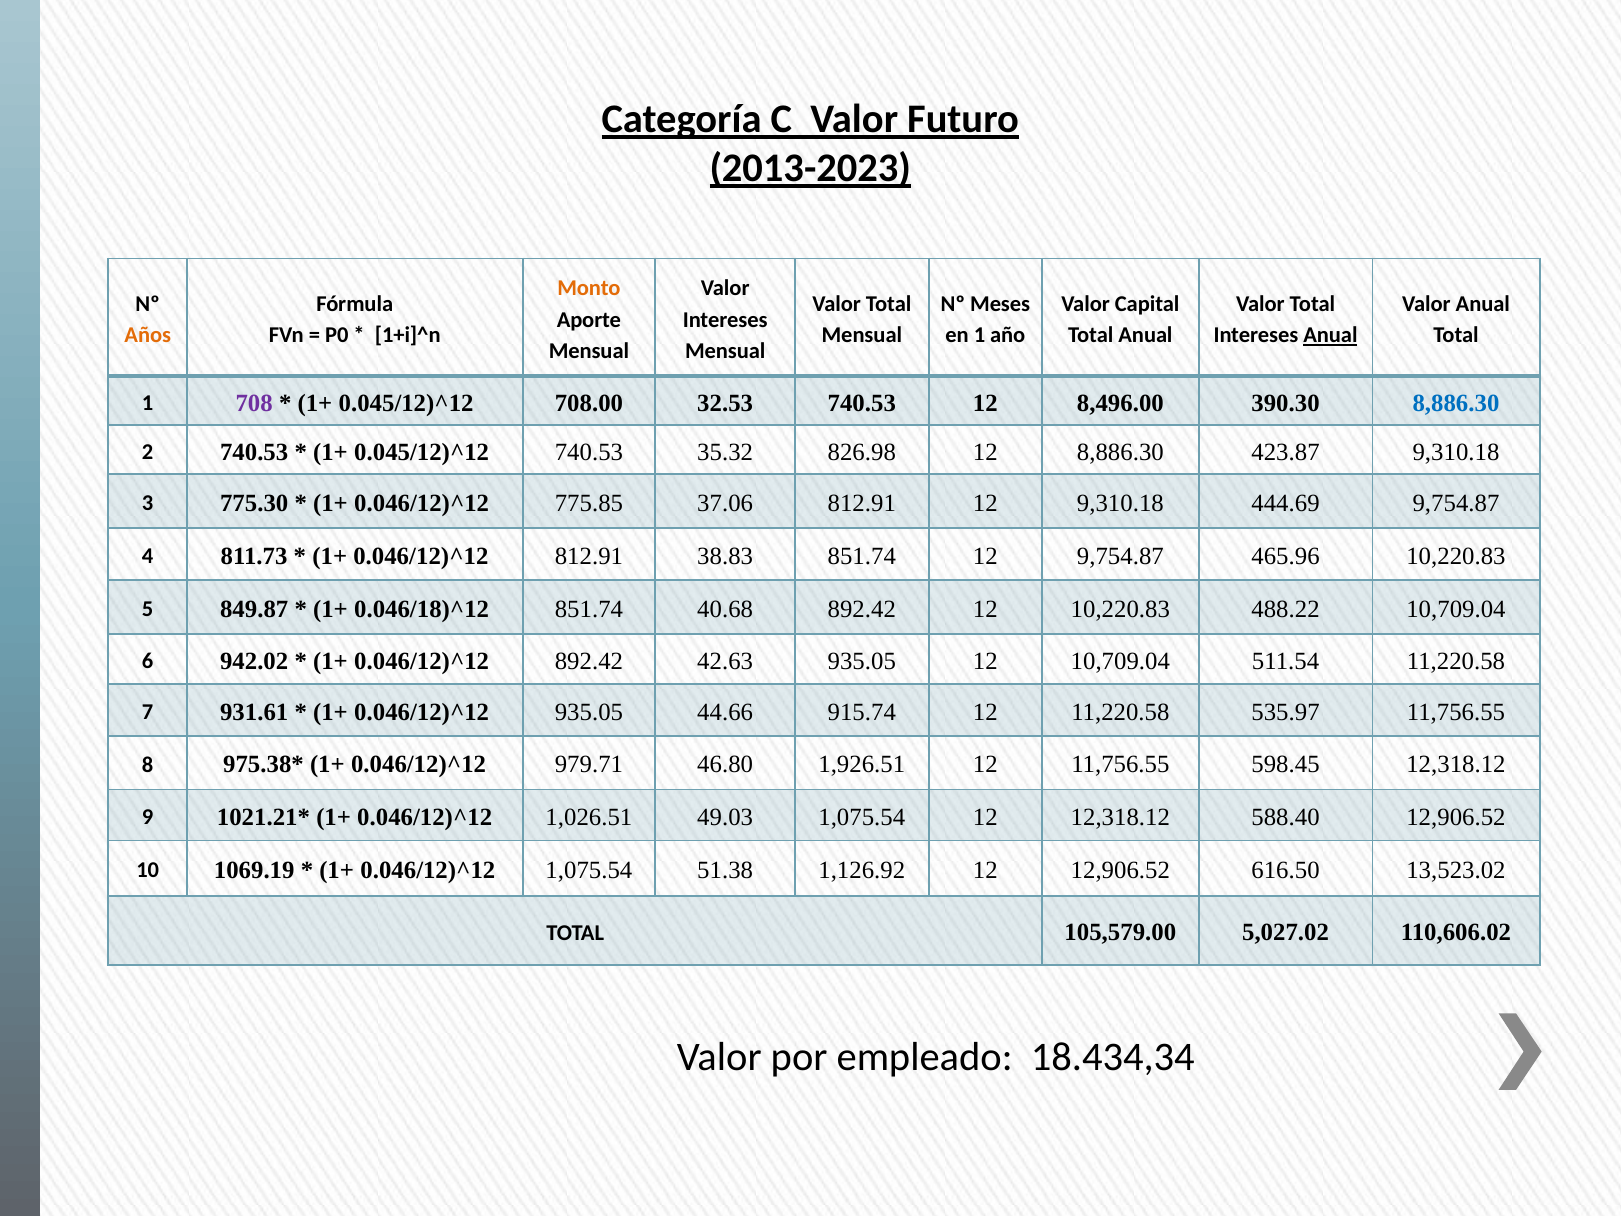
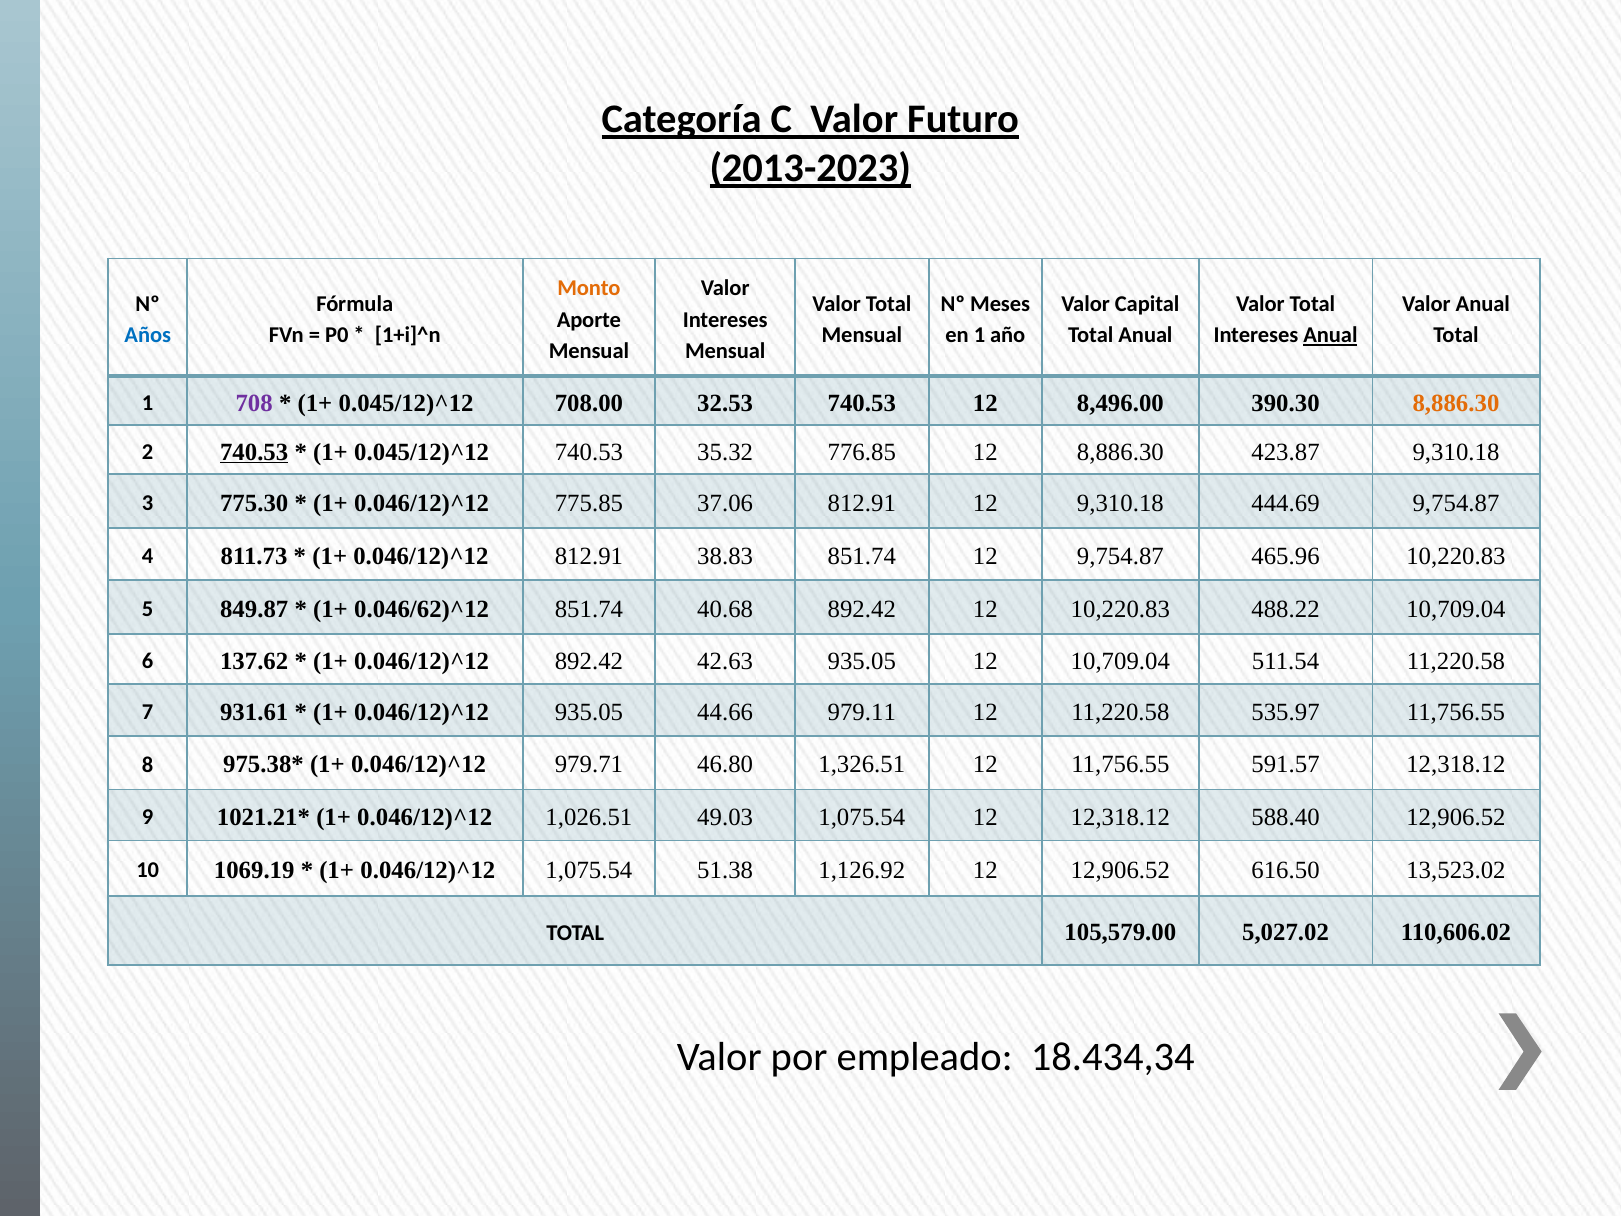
Años colour: orange -> blue (148, 335)
8,886.30 colour: blue -> orange (1456, 403)
740.53 underline: none -> present (254, 452)
826.98: 826.98 -> 776.85 (862, 452)
0.046/18)^12: 0.046/18)^12 -> 0.046/62)^12 (422, 609)
942.02: 942.02 -> 137.62 (254, 661)
915.74: 915.74 -> 979.11 (862, 712)
1,926.51: 1,926.51 -> 1,326.51 (862, 765)
598.45: 598.45 -> 591.57 (1286, 765)
